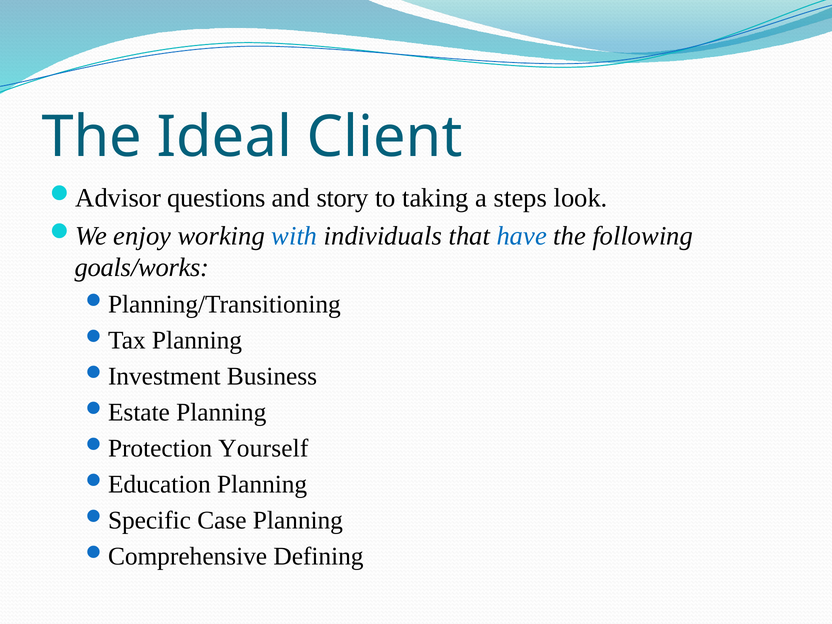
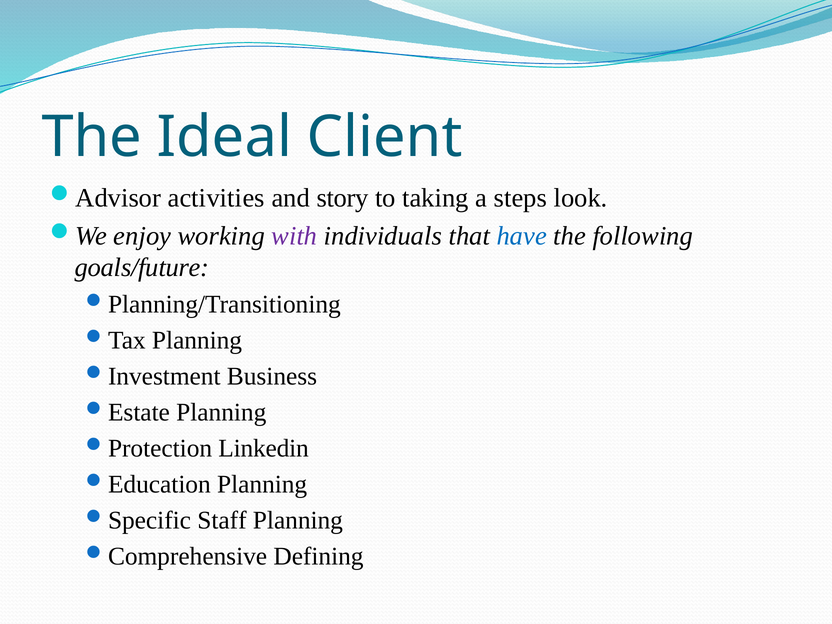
questions: questions -> activities (216, 198)
with colour: blue -> purple (294, 236)
goals/works: goals/works -> goals/future (142, 268)
Yourself: Yourself -> Linkedin (264, 448)
Case: Case -> Staff (222, 521)
